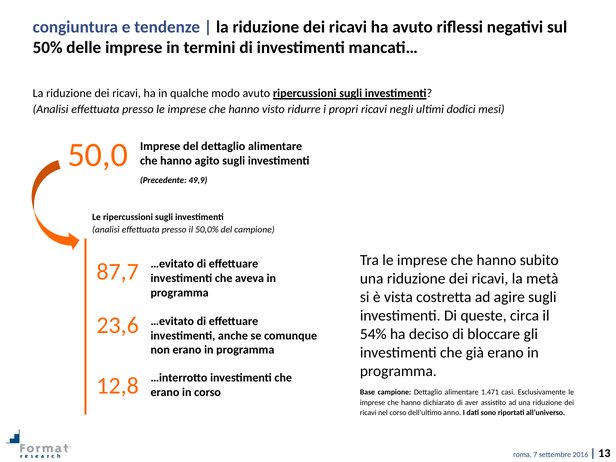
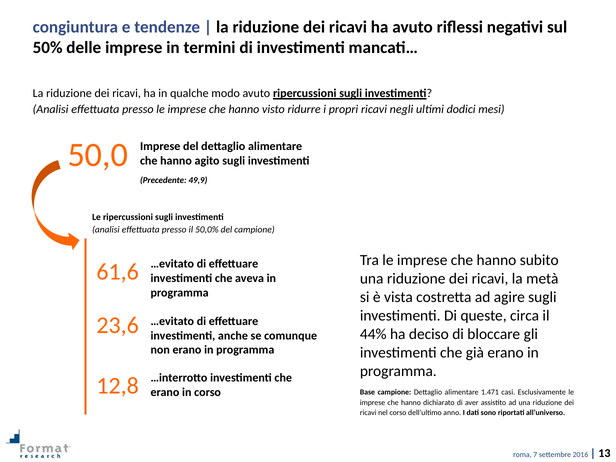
87,7: 87,7 -> 61,6 (118, 272)
54%: 54% -> 44% (373, 334)
